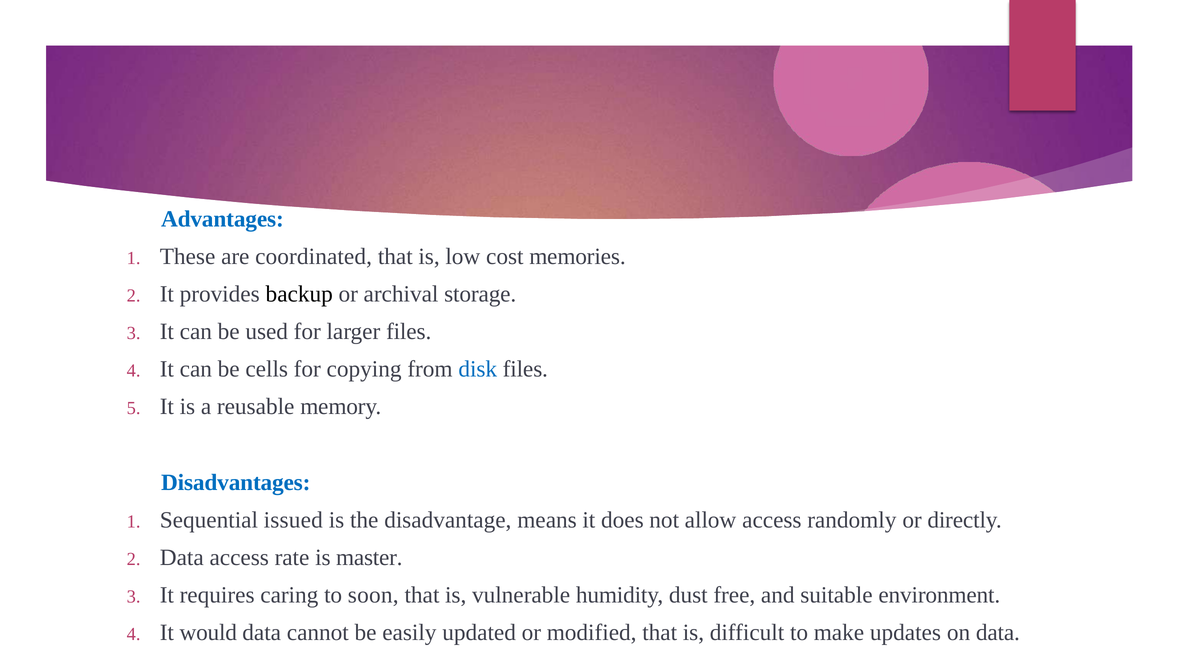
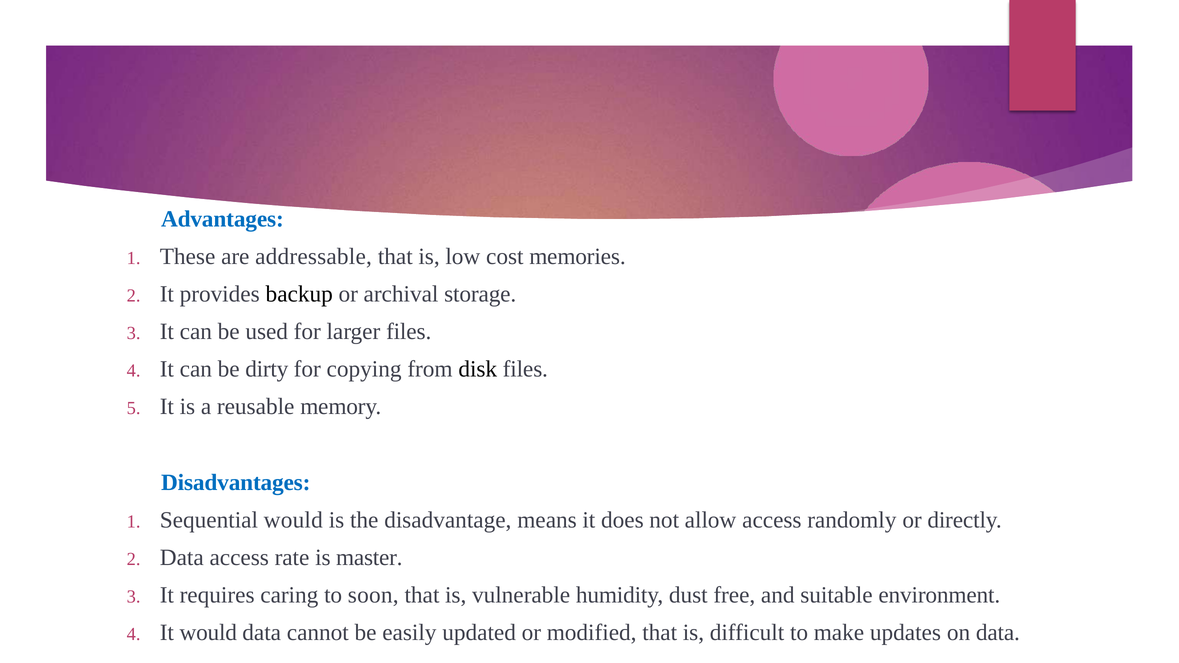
coordinated: coordinated -> addressable (314, 257)
cells: cells -> dirty (267, 369)
disk colour: blue -> black (478, 369)
Sequential issued: issued -> would (293, 520)
